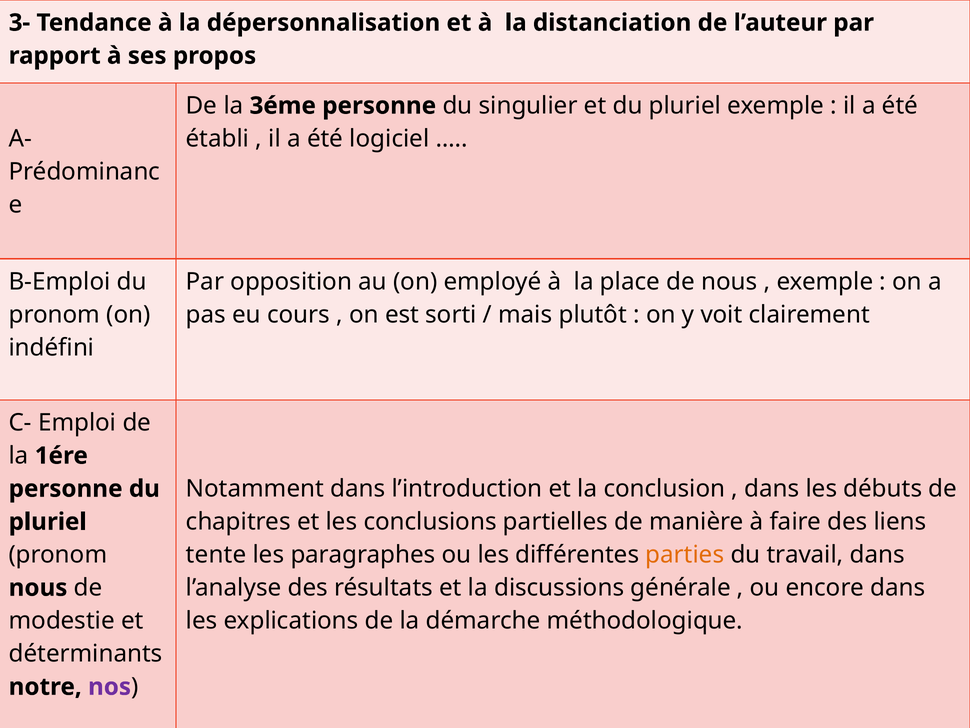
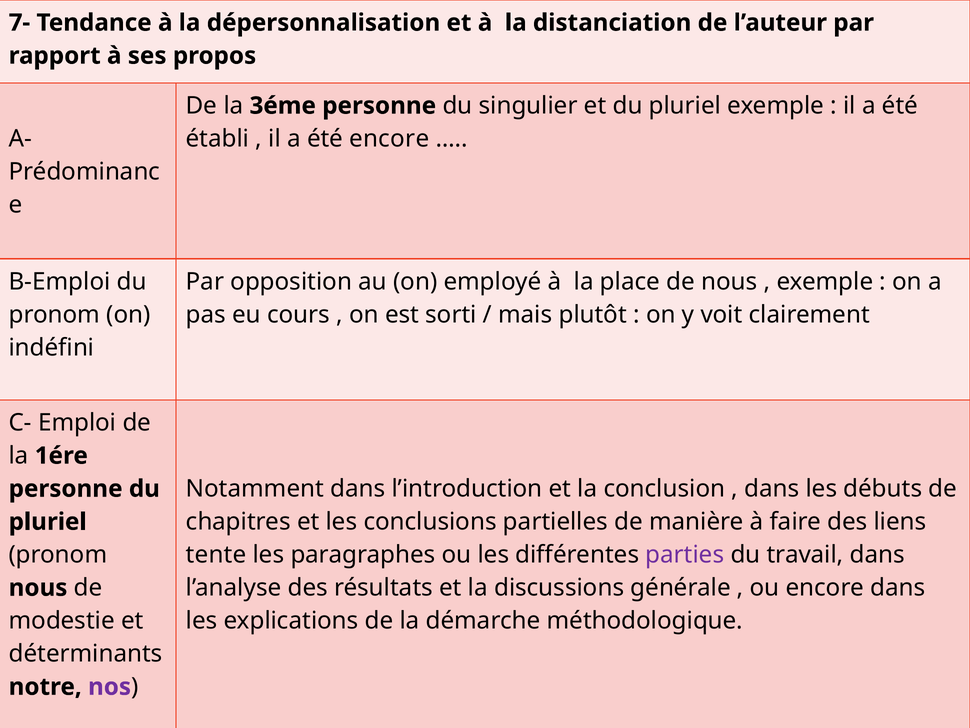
3-: 3- -> 7- (19, 23)
été logiciel: logiciel -> encore (389, 139)
parties colour: orange -> purple (685, 554)
